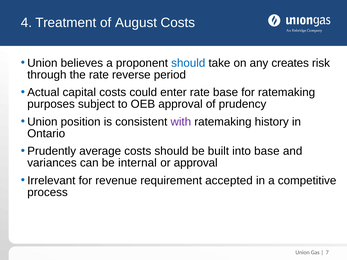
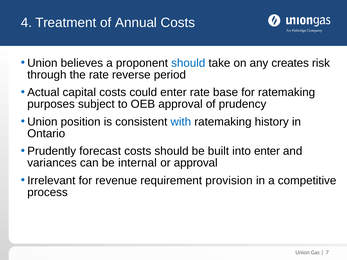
August: August -> Annual (136, 23)
with colour: purple -> blue (181, 122)
average: average -> forecast (100, 151)
into base: base -> enter (267, 151)
accepted: accepted -> provision (229, 181)
